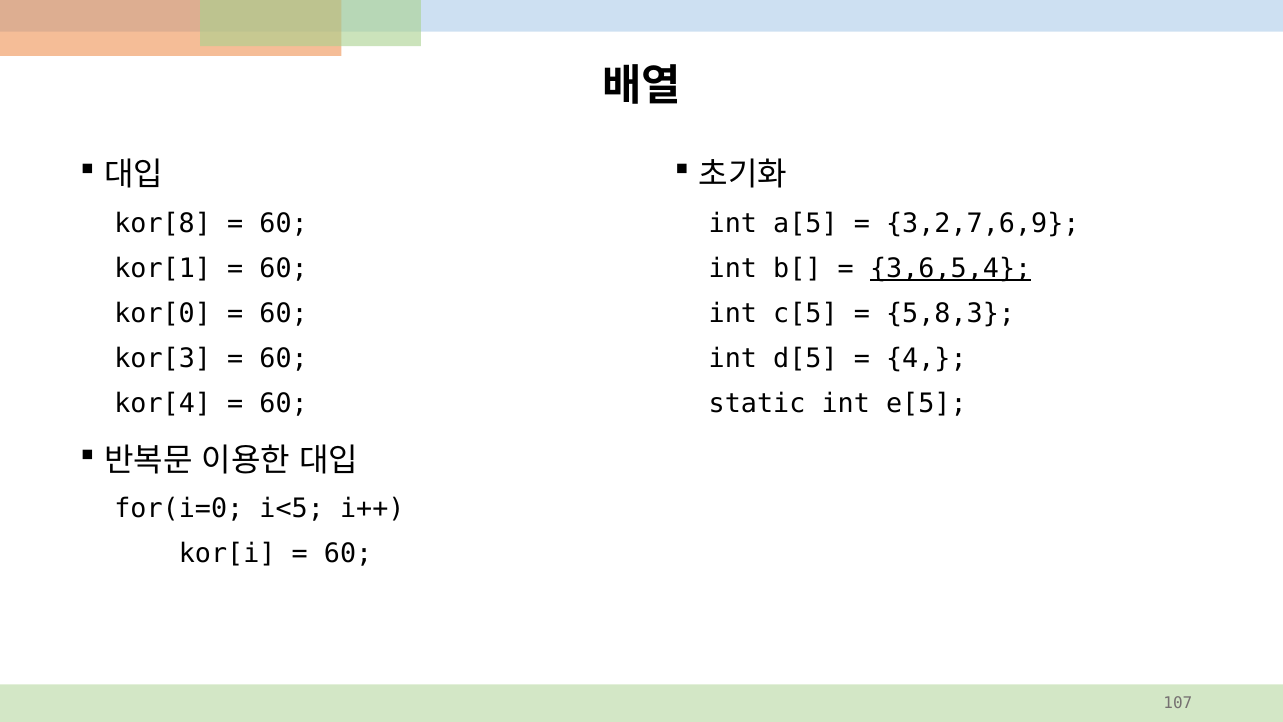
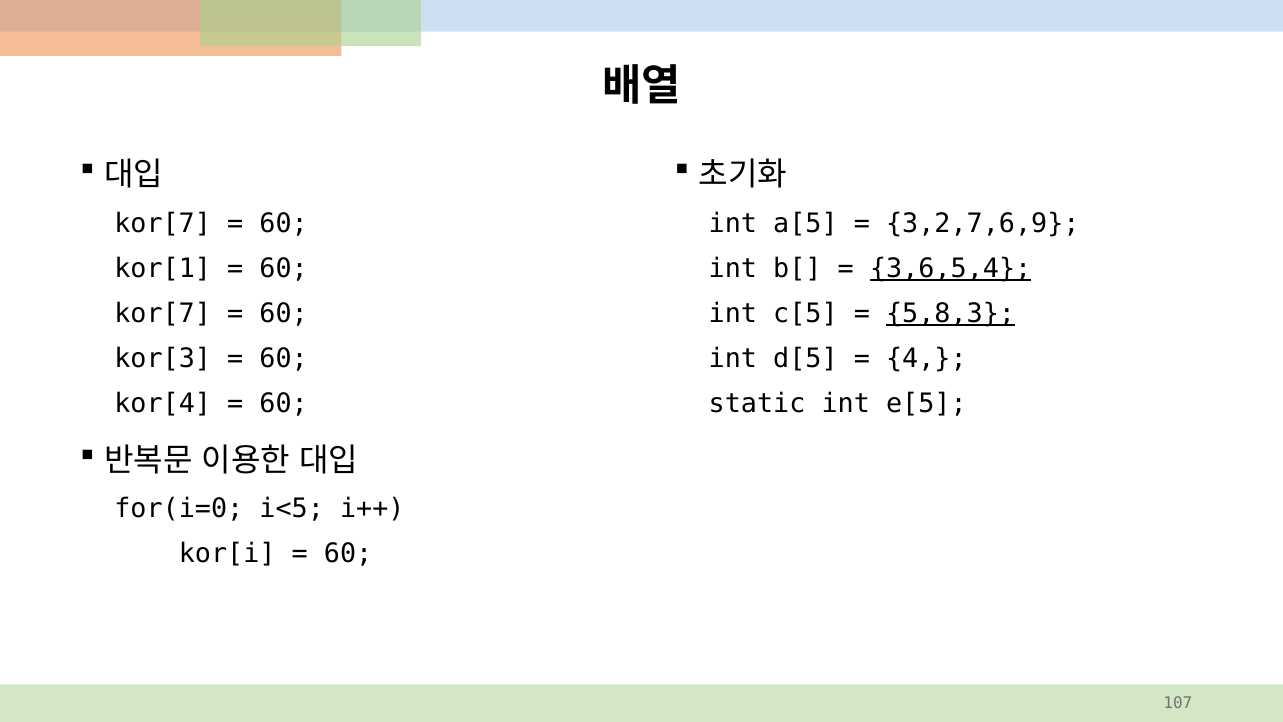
kor[8: kor[8 -> kor[7 (163, 223)
kor[0: kor[0 -> kor[7 (163, 314)
5,8,3 underline: none -> present (951, 314)
